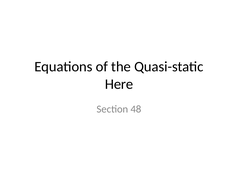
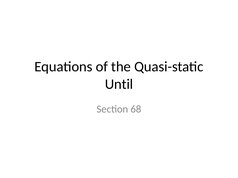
Here: Here -> Until (119, 84)
48: 48 -> 68 (136, 109)
